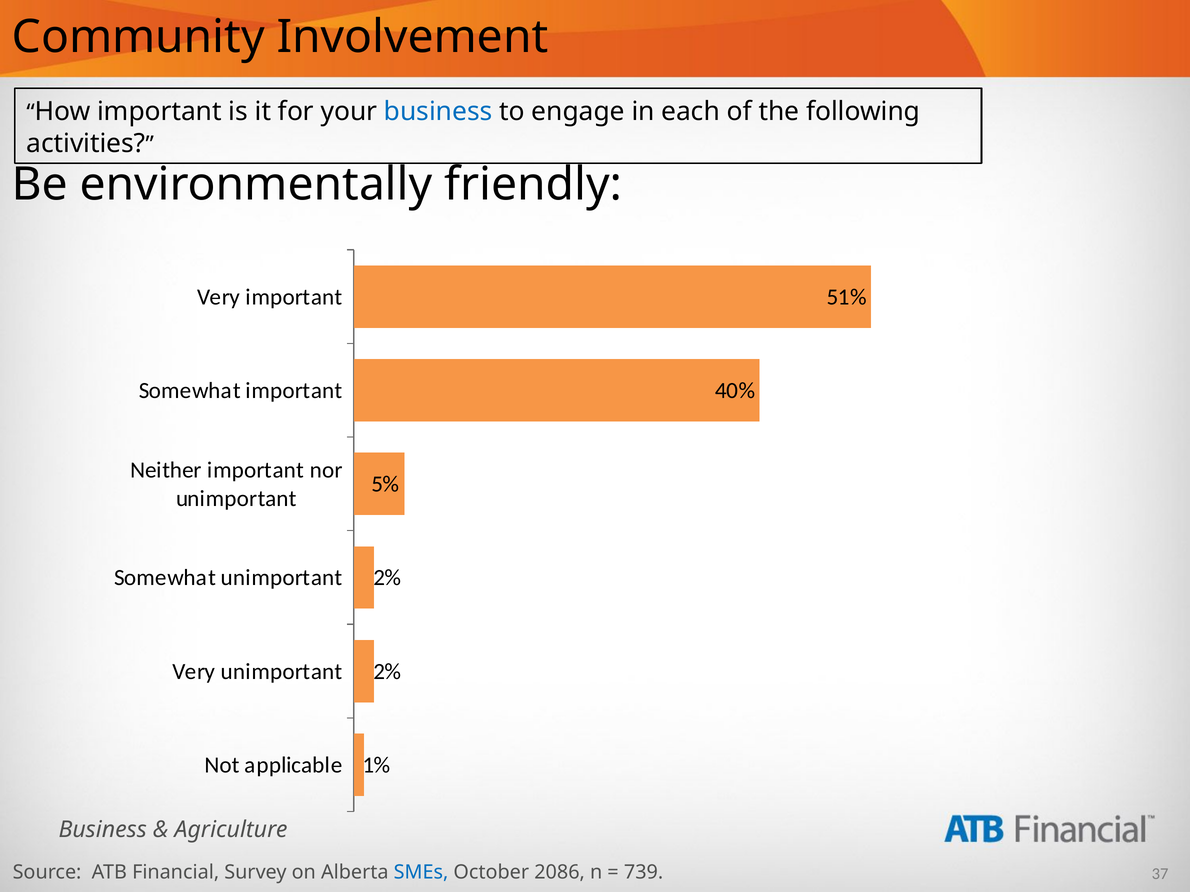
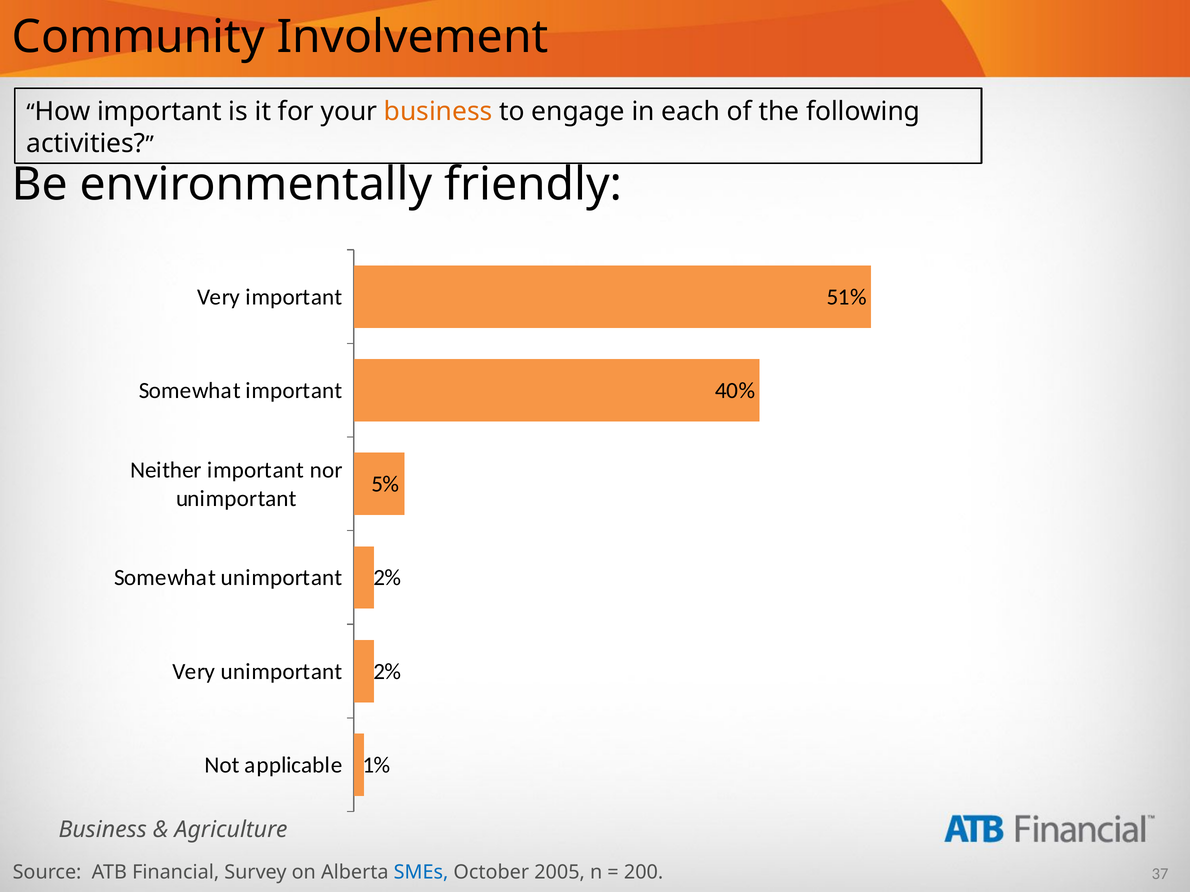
business colour: blue -> orange (438, 112)
2086: 2086 -> 2005 (560, 873)
739: 739 -> 200 (644, 873)
